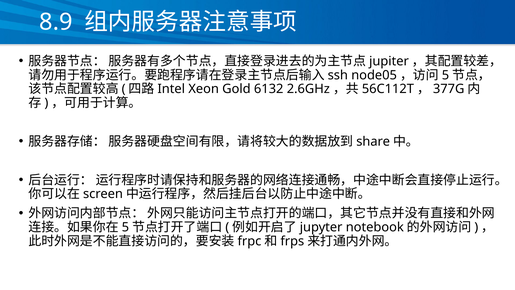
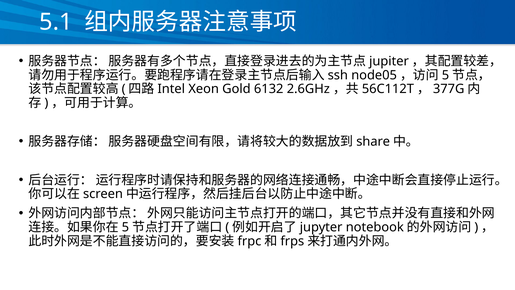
8.9: 8.9 -> 5.1 (56, 22)
